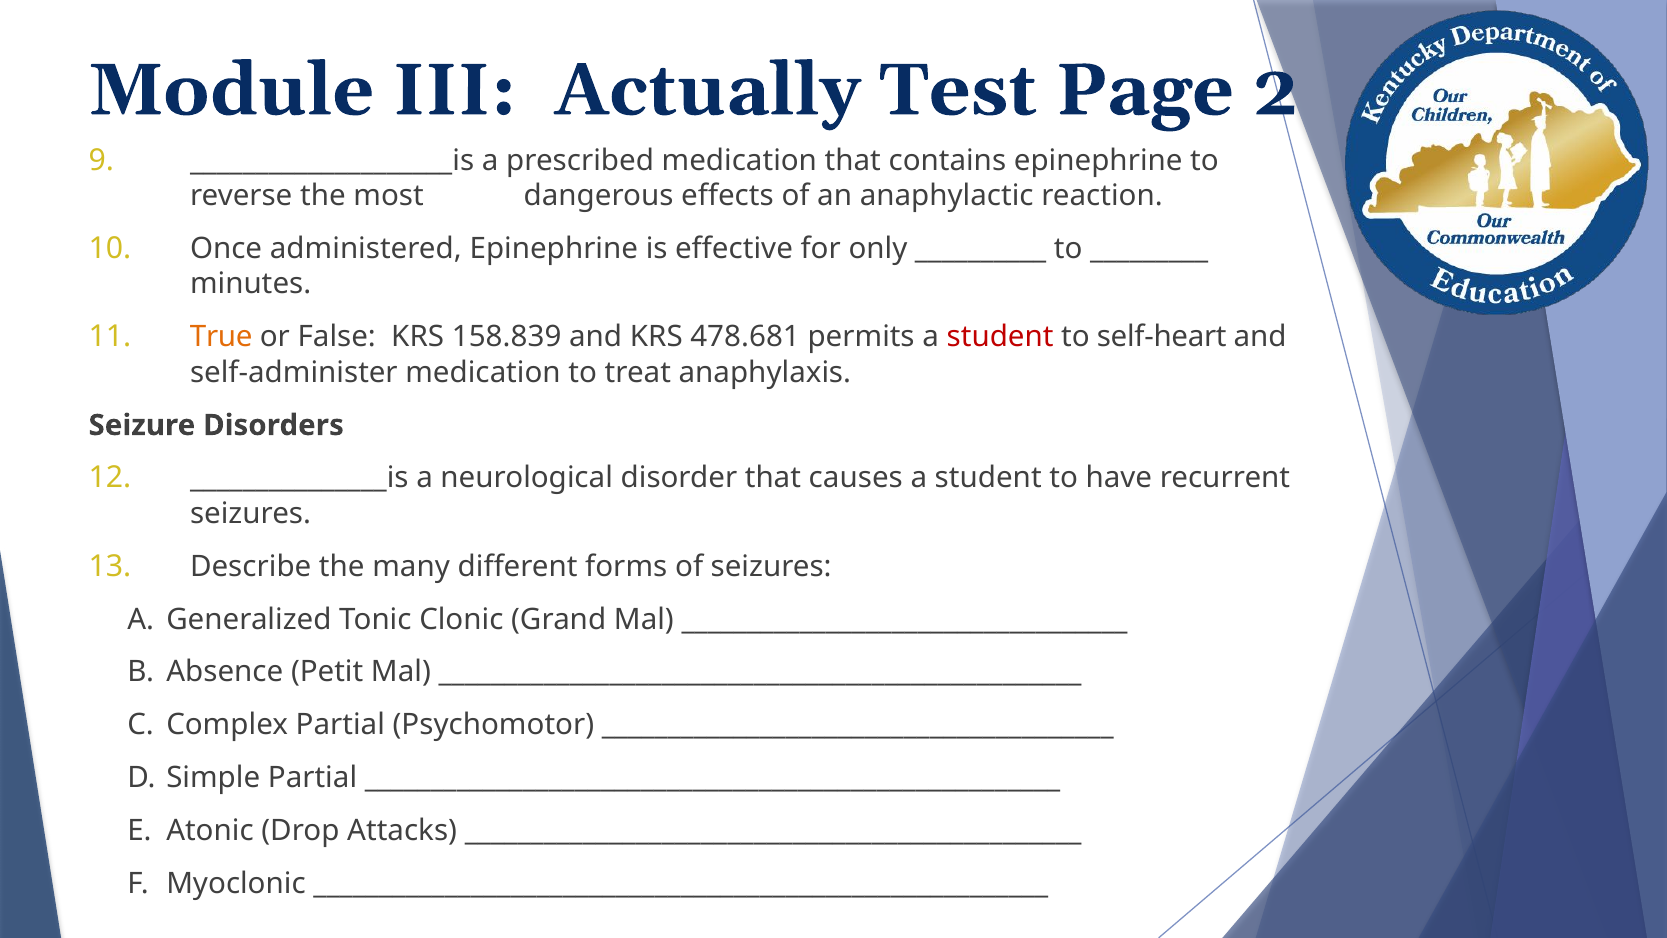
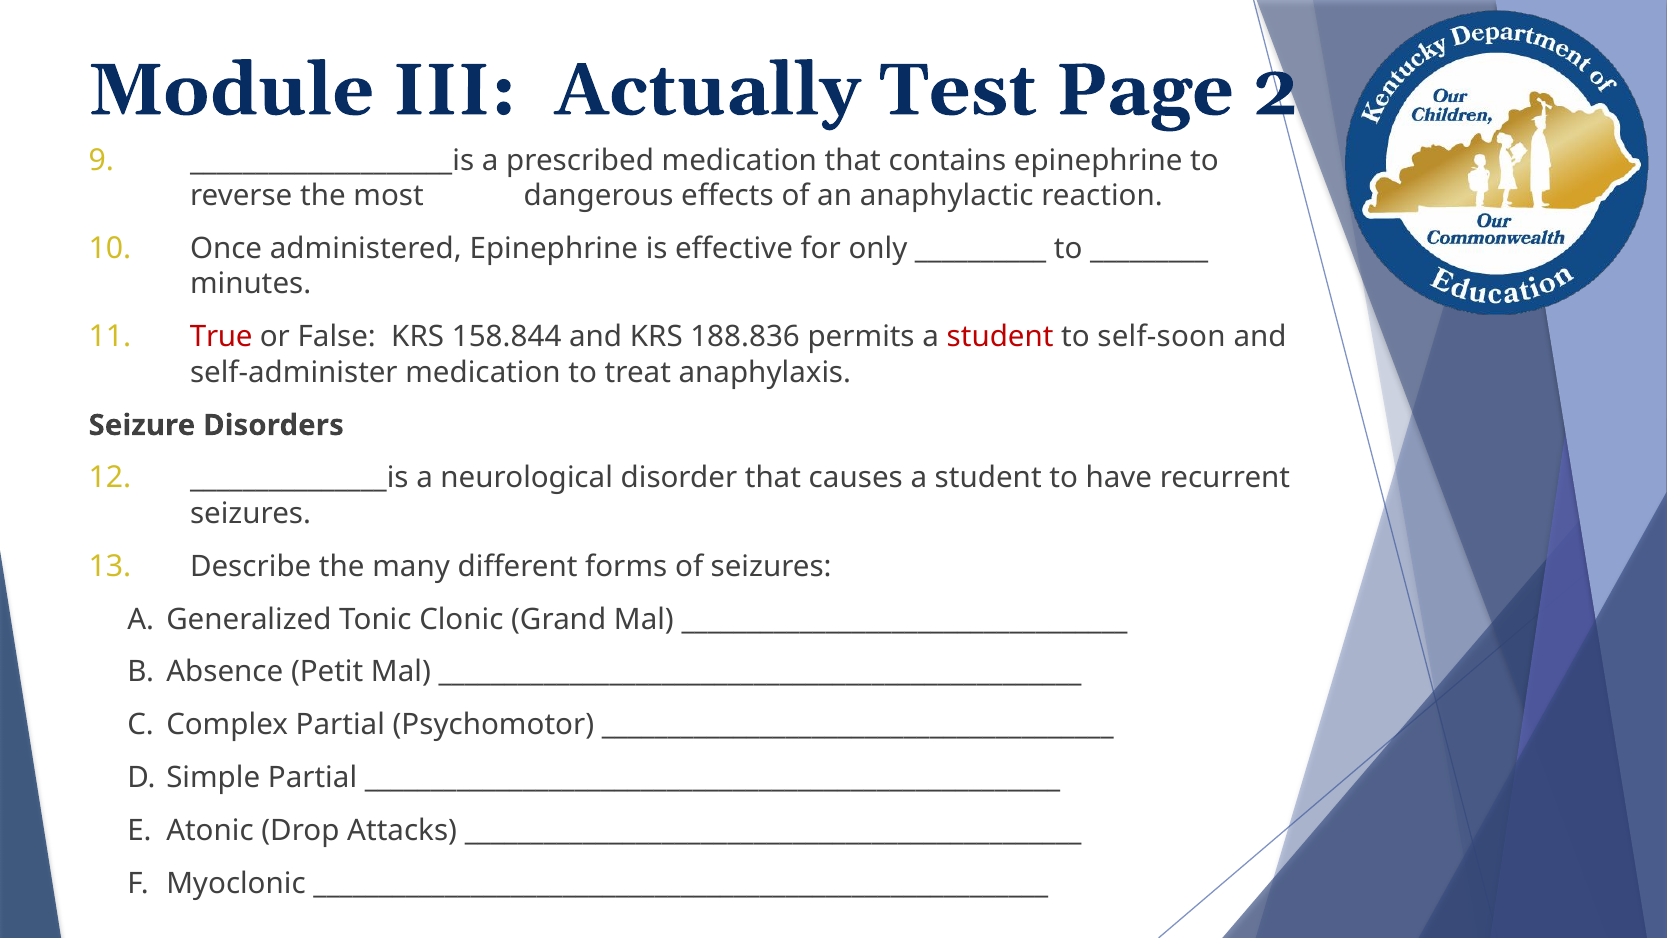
True colour: orange -> red (221, 337)
158.839: 158.839 -> 158.844 (507, 337)
478.681: 478.681 -> 188.836 (745, 337)
self-heart: self-heart -> self-soon (1162, 337)
